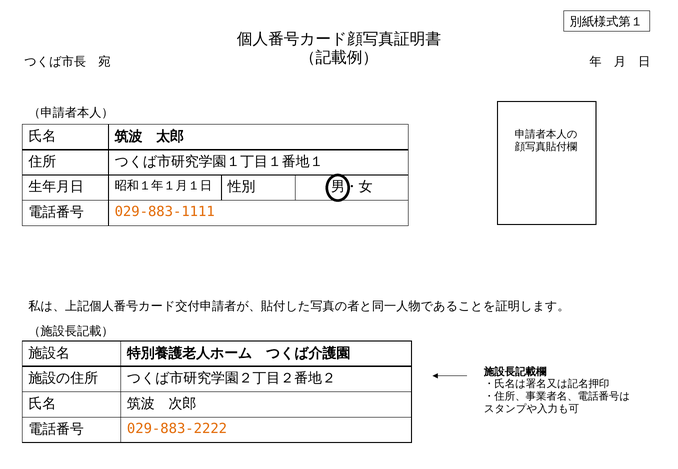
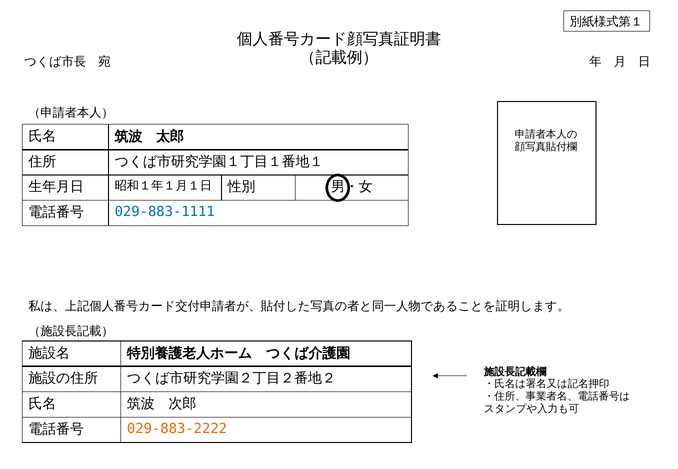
029-883-1111 colour: orange -> blue (165, 212)
